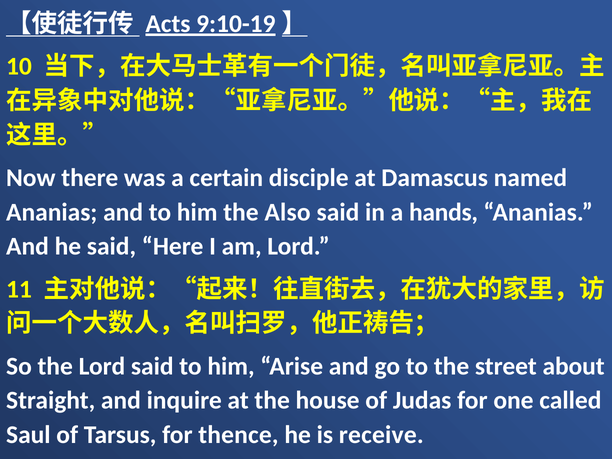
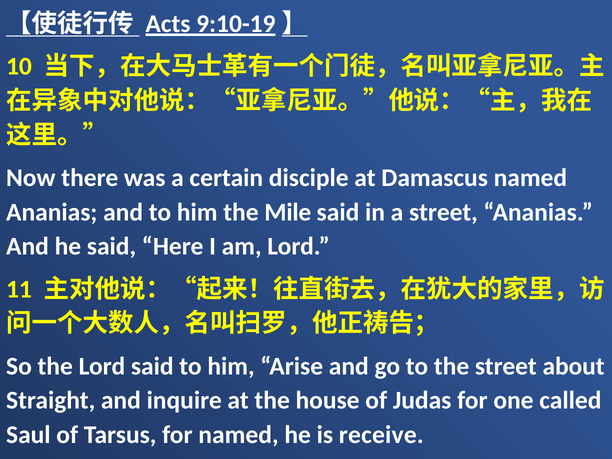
Also: Also -> Mile (288, 212)
a hands: hands -> street (443, 212)
for thence: thence -> named (238, 435)
